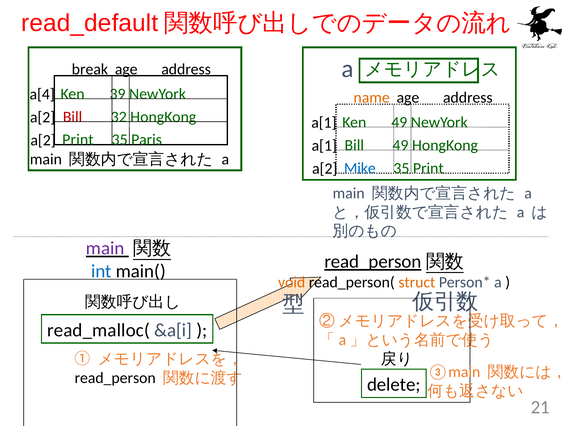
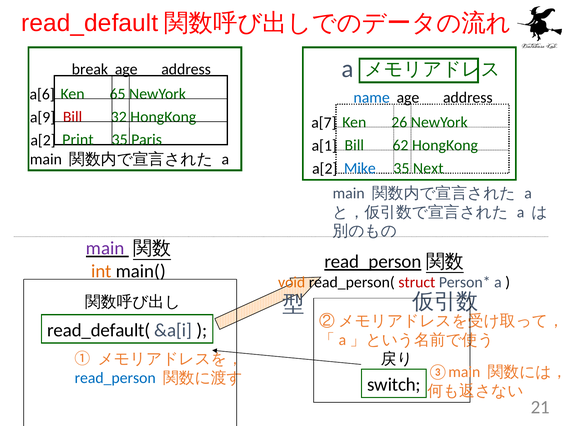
a[4: a[4 -> a[6 (42, 94)
39: 39 -> 65 (118, 94)
name colour: orange -> blue (372, 98)
a[2: a[2 -> a[9 (43, 117)
a[1: a[1 -> a[7 (324, 123)
Ken 49: 49 -> 26 (399, 122)
Bill 49: 49 -> 62 (400, 145)
35 Print: Print -> Next (428, 168)
int colour: blue -> orange (101, 271)
struct colour: orange -> red (417, 282)
read_malloc(: read_malloc( -> read_default( (99, 330)
read_person colour: black -> blue (115, 378)
delete: delete -> switch (394, 385)
